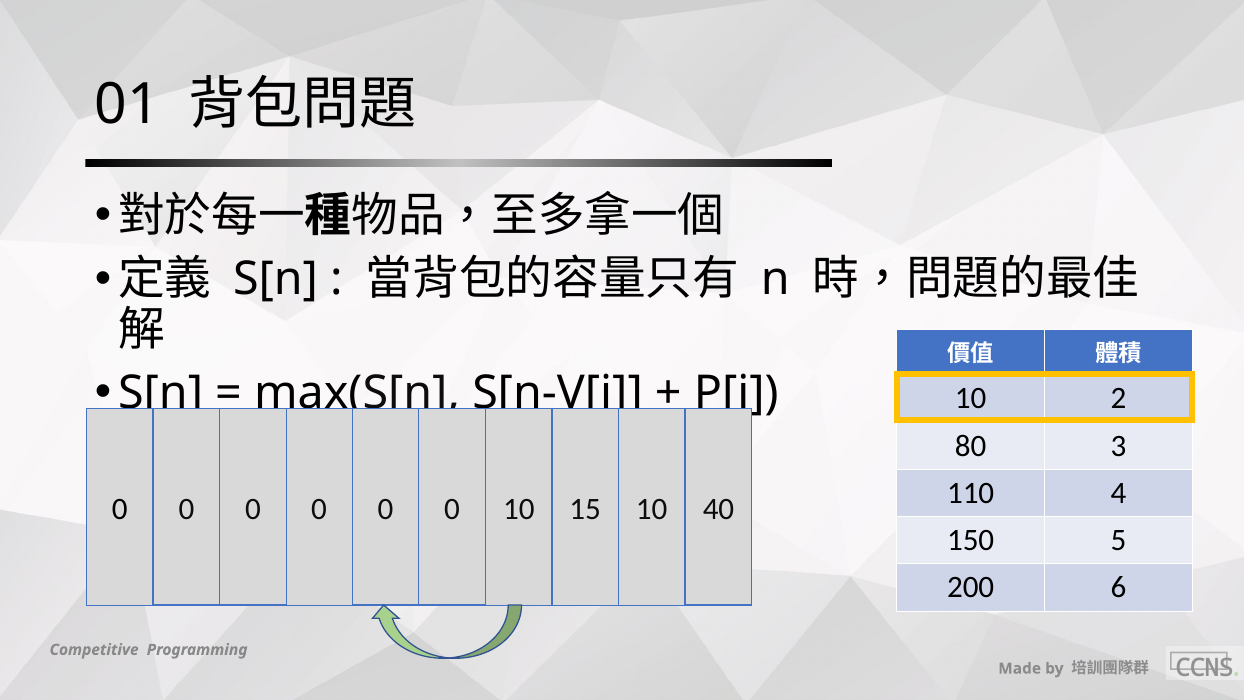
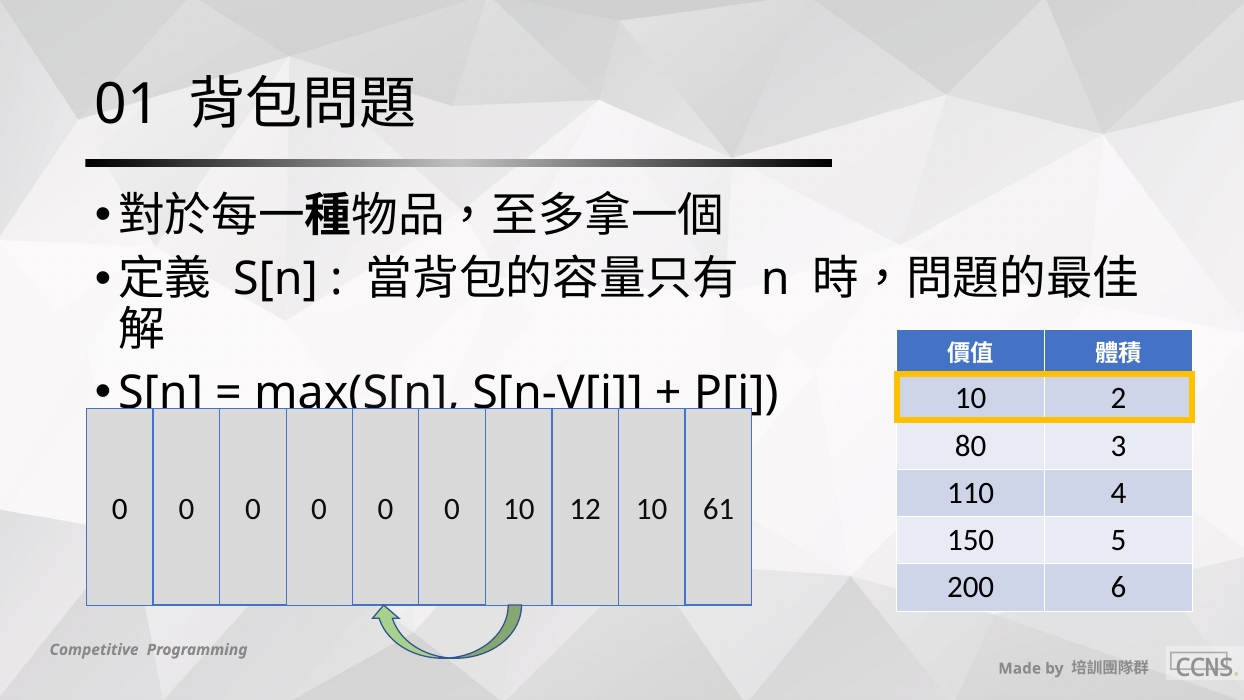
15: 15 -> 12 (585, 509)
40: 40 -> 61 (718, 509)
